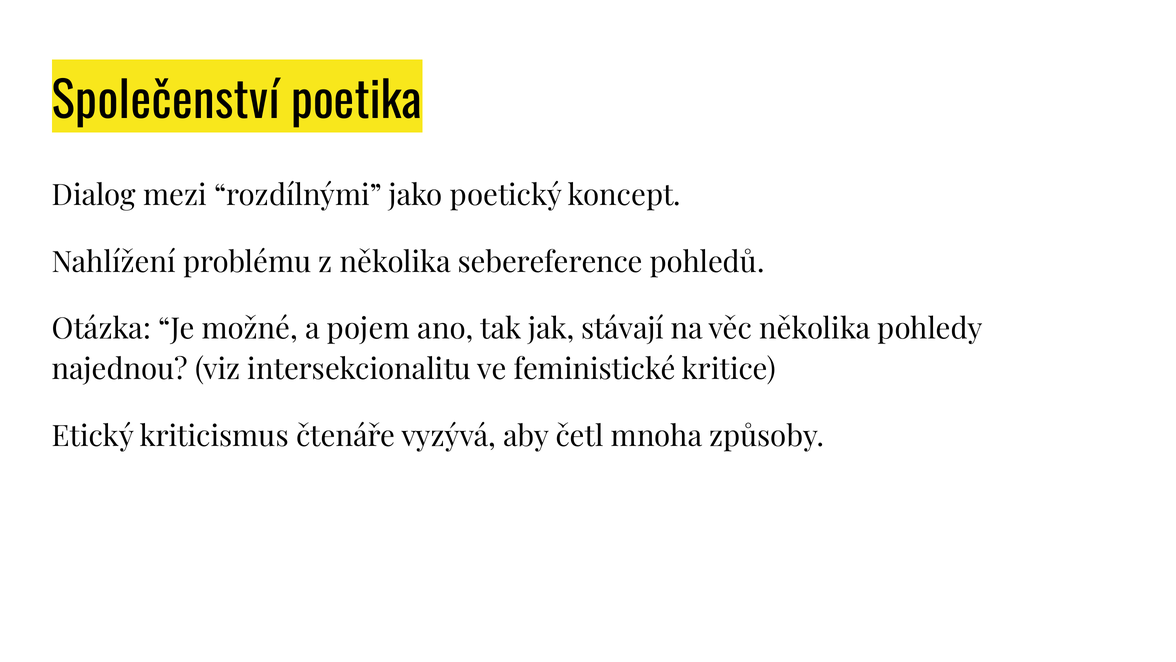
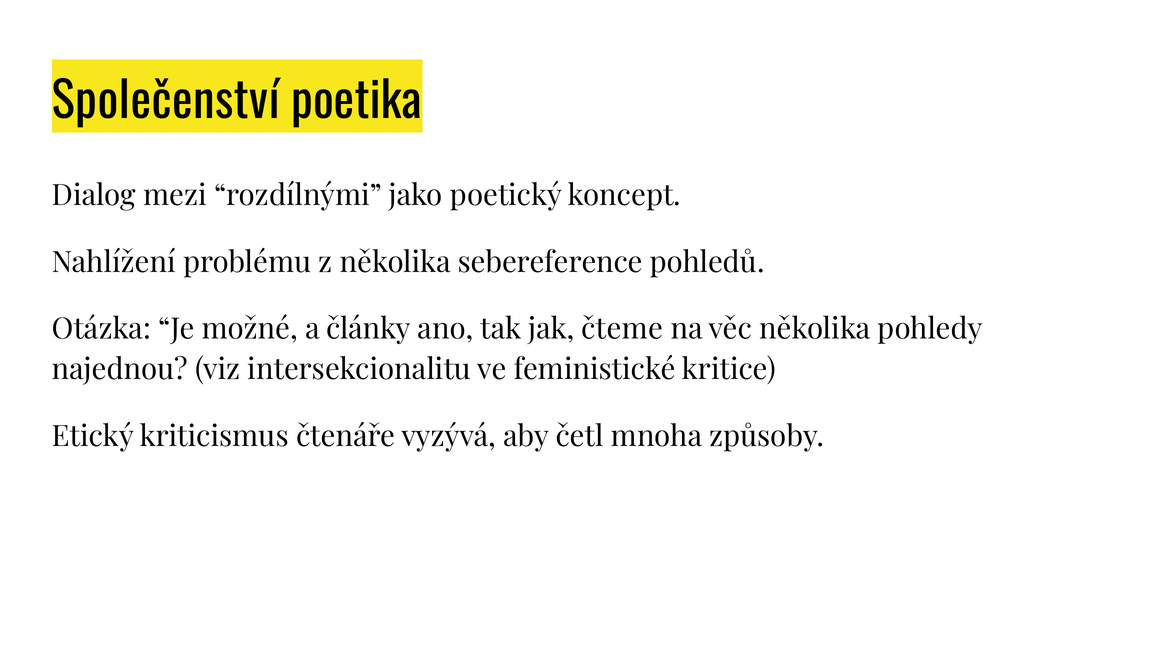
pojem: pojem -> články (369, 329)
stávají: stávají -> čteme (622, 329)
